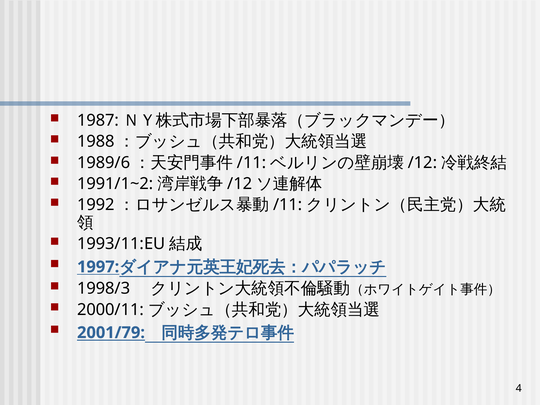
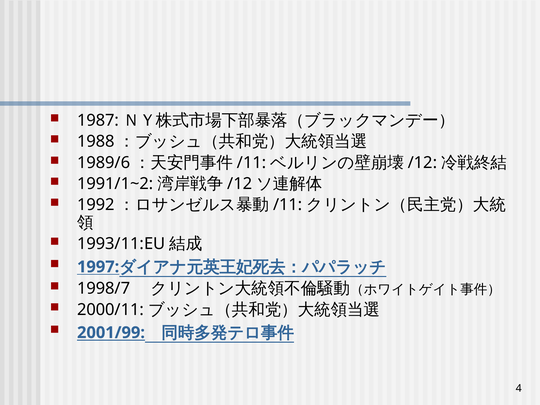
1998/3: 1998/3 -> 1998/7 (104, 288)
2001/79: 2001/79 -> 2001/99 (111, 333)
